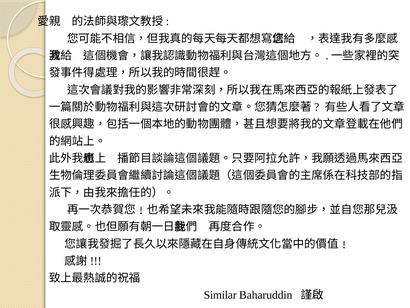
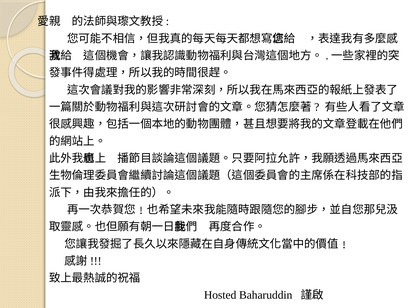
Similar: Similar -> Hosted (220, 295)
